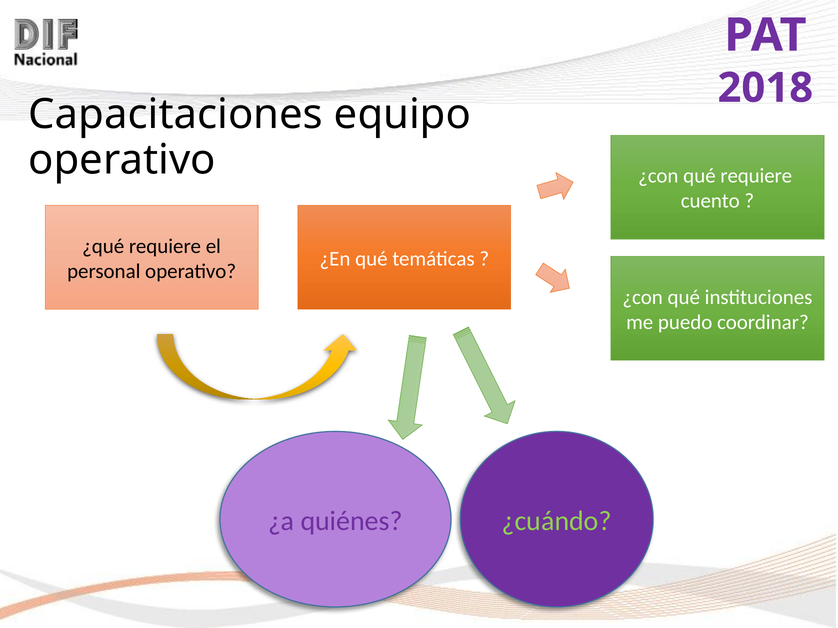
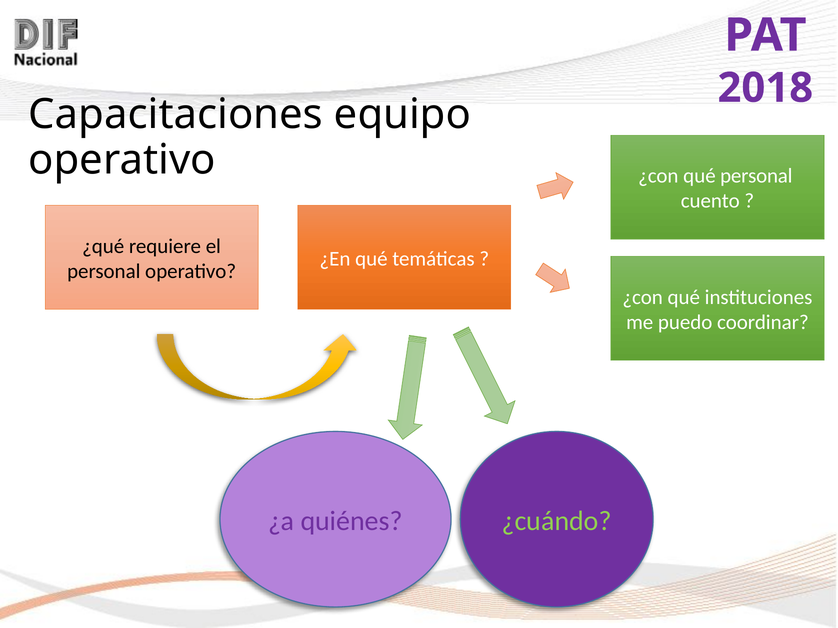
qué requiere: requiere -> personal (756, 176)
